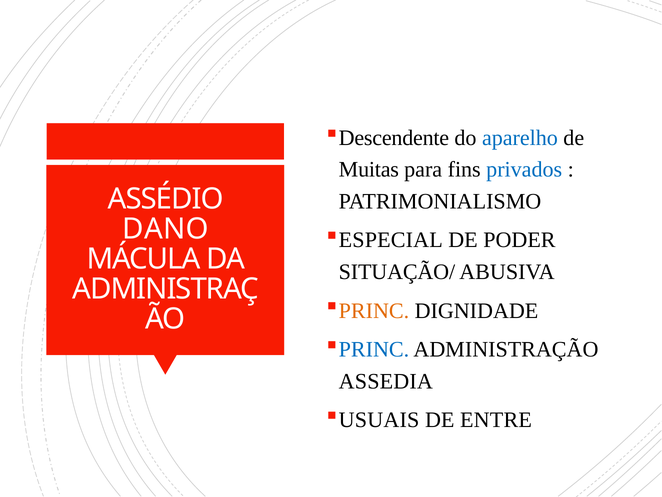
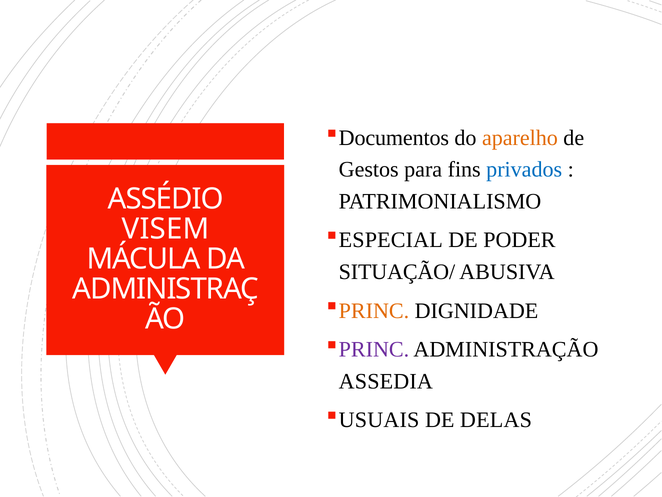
Descendente: Descendente -> Documentos (394, 138)
aparelho colour: blue -> orange (520, 138)
Muitas: Muitas -> Gestos (369, 170)
DANO: DANO -> VISEM (166, 229)
PRINC colour: blue -> purple (374, 349)
ENTRE: ENTRE -> DELAS (496, 420)
